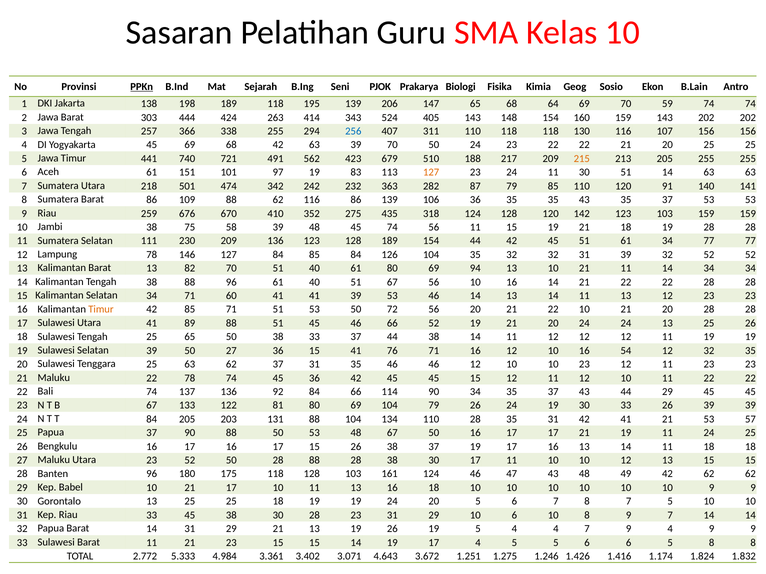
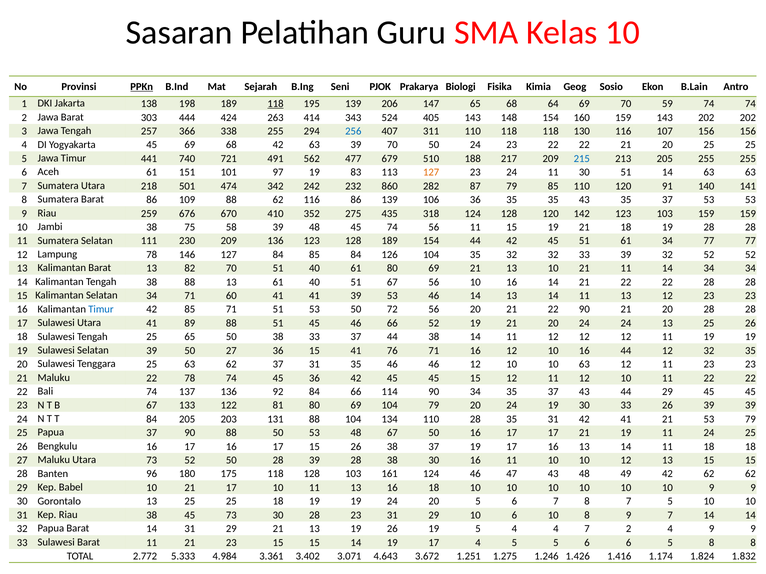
118 underline: none -> present (275, 104)
423: 423 -> 477 (353, 159)
215 colour: orange -> blue (582, 159)
363: 363 -> 860 (390, 186)
32 31: 31 -> 33 (584, 255)
69 94: 94 -> 21 (475, 269)
88 96: 96 -> 13 (231, 282)
Timur colour: orange -> blue (101, 309)
22 10: 10 -> 90 (584, 310)
16 54: 54 -> 44 (626, 351)
10 23: 23 -> 63 (584, 365)
79 26: 26 -> 20 (475, 406)
53 57: 57 -> 79 (750, 420)
Utara 23: 23 -> 73 (152, 461)
28 88: 88 -> 39 (314, 461)
30 17: 17 -> 16 (475, 461)
Riau 33: 33 -> 38 (152, 516)
45 38: 38 -> 73 (231, 516)
7 9: 9 -> 2 (629, 529)
